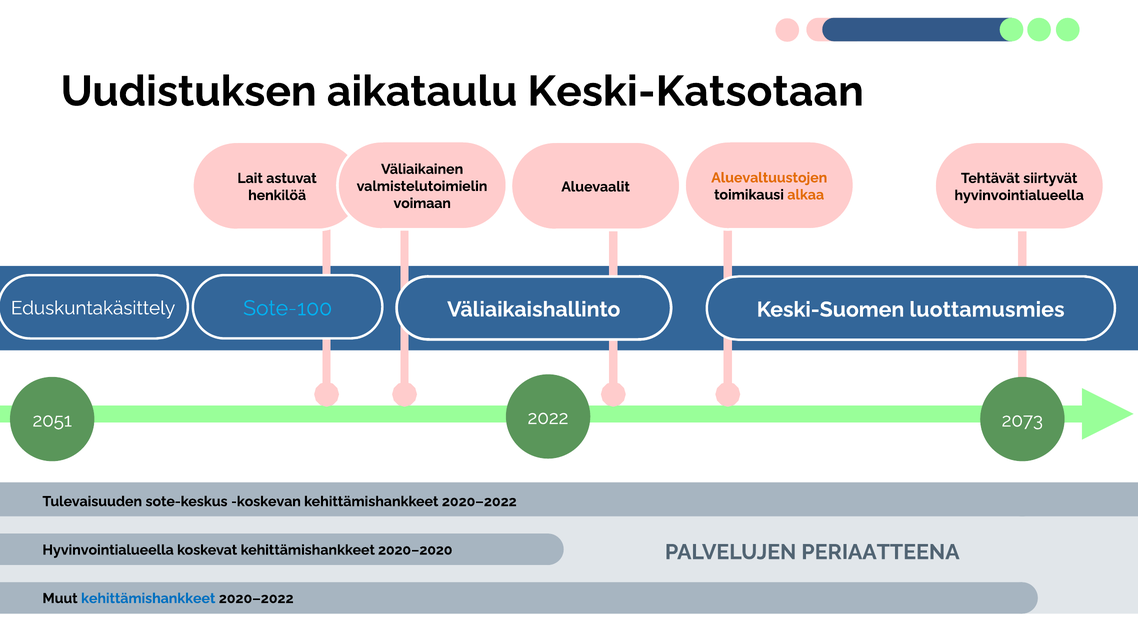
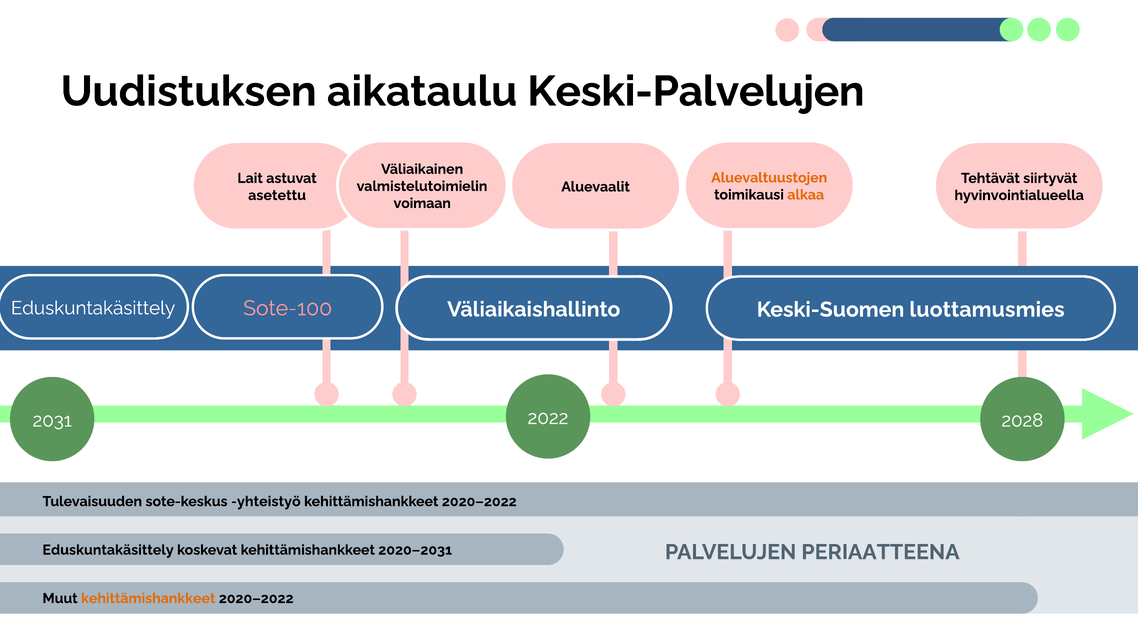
Keski-Katsotaan: Keski-Katsotaan -> Keski-Palvelujen (696, 92)
henkilöä: henkilöä -> asetettu (277, 195)
Sote-100 colour: light blue -> pink (288, 308)
2051: 2051 -> 2031 (52, 420)
2073: 2073 -> 2028 (1022, 420)
koskevan: koskevan -> yhteistyö (266, 502)
Hyvinvointialueella: Hyvinvointialueella -> Eduskuntakäsittely (108, 550)
2020–2020: 2020–2020 -> 2020–2031 (415, 550)
kehittämishankkeet colour: blue -> orange (148, 598)
